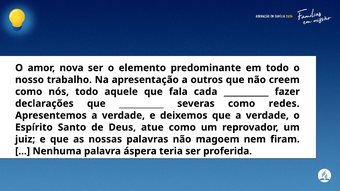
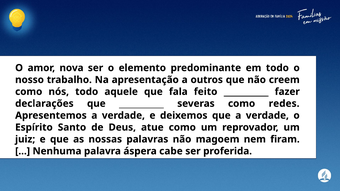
cada: cada -> feito (206, 92)
teria: teria -> cabe (171, 151)
